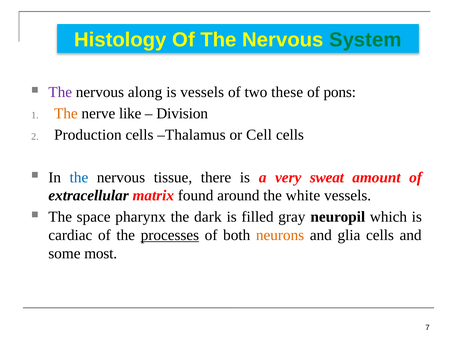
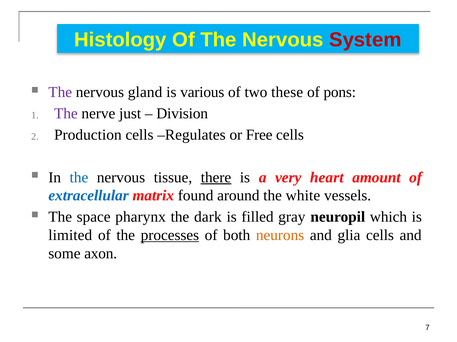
System colour: green -> red (365, 40)
along: along -> gland (145, 92)
is vessels: vessels -> various (202, 92)
The colour: orange -> purple (66, 114)
like: like -> just (130, 114)
Thalamus: Thalamus -> Regulates (191, 135)
Cell: Cell -> Free (259, 135)
there underline: none -> present (216, 178)
sweat: sweat -> heart (327, 178)
extracellular colour: black -> blue (89, 196)
cardiac: cardiac -> limited (70, 236)
most: most -> axon (101, 254)
